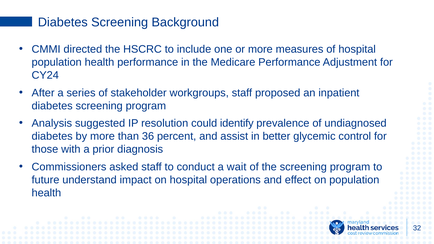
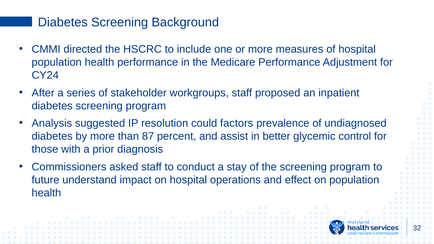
identify: identify -> factors (237, 123)
36: 36 -> 87 (148, 136)
wait: wait -> stay (237, 167)
